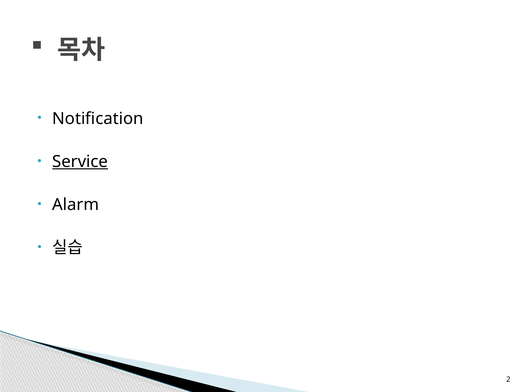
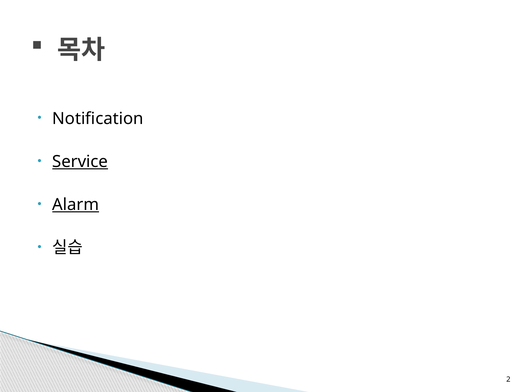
Alarm underline: none -> present (76, 205)
